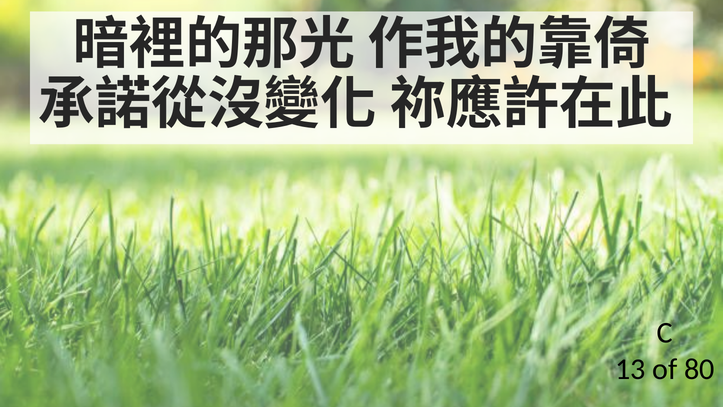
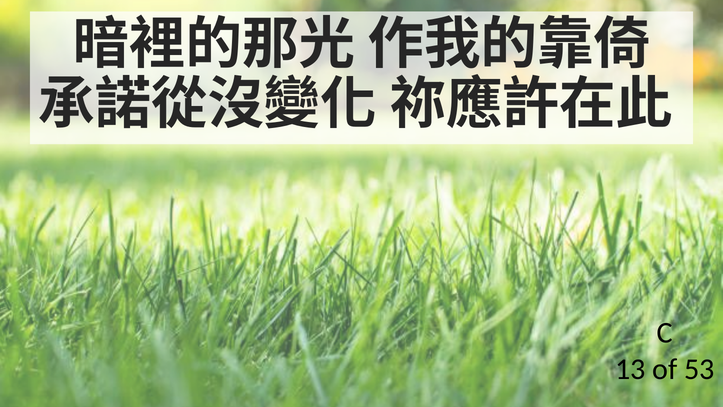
80: 80 -> 53 (699, 369)
